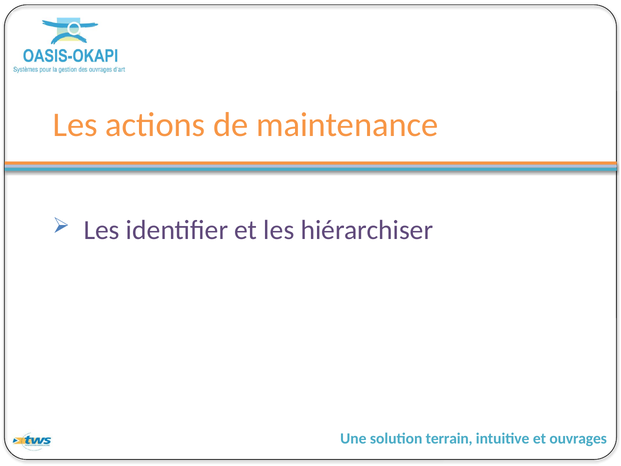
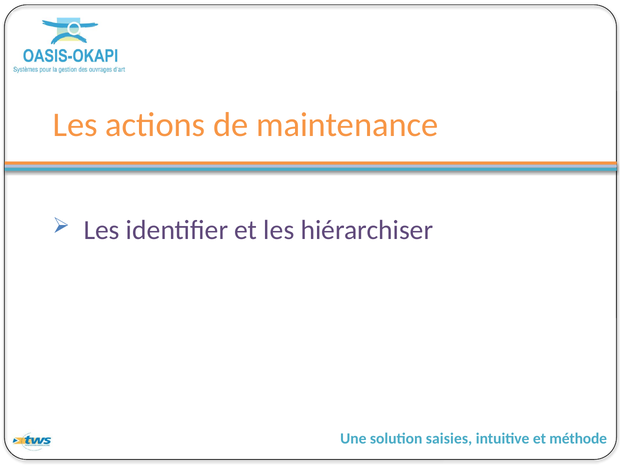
terrain: terrain -> saisies (449, 439)
ouvrages: ouvrages -> méthode (578, 439)
